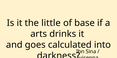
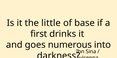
arts: arts -> first (39, 34)
calculated: calculated -> numerous (70, 45)
